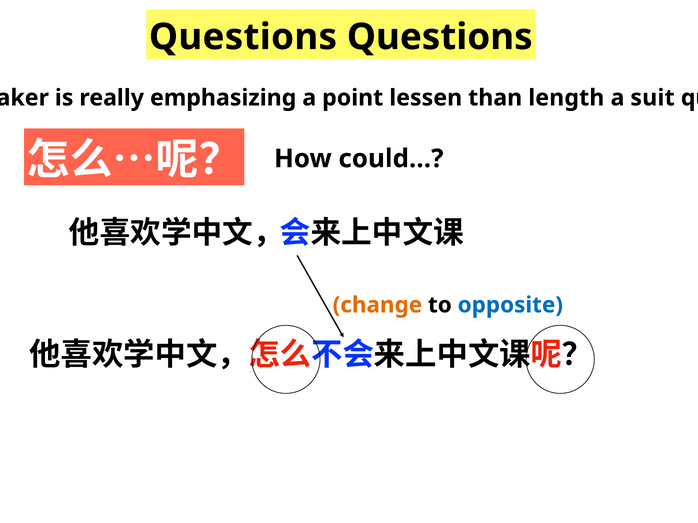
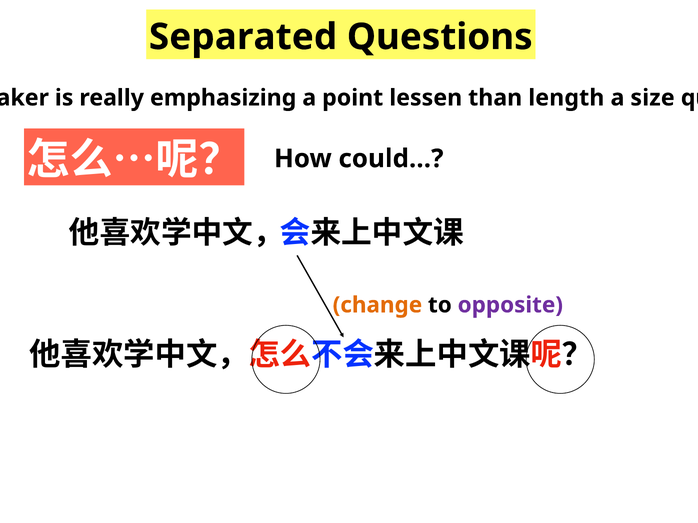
Questions: Questions -> Separated (243, 37)
suit: suit -> size (653, 98)
opposite colour: blue -> purple (510, 305)
